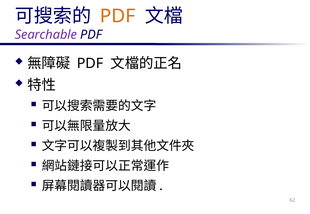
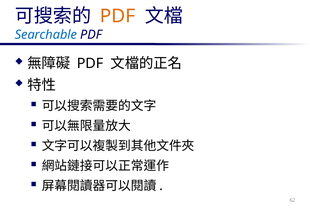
Searchable colour: purple -> blue (46, 35)
